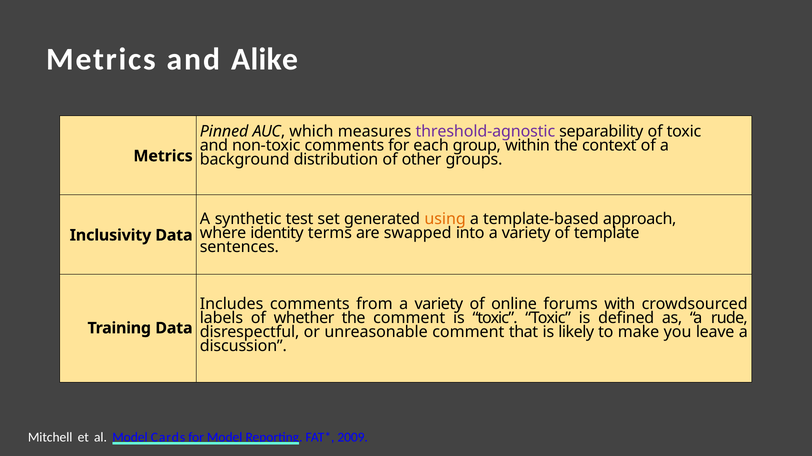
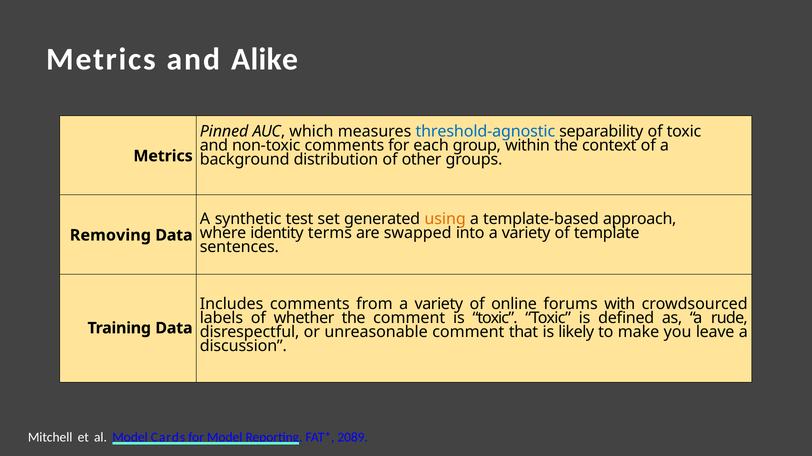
threshold-agnostic colour: purple -> blue (485, 132)
Inclusivity: Inclusivity -> Removing (110, 236)
2009: 2009 -> 2089 (353, 438)
